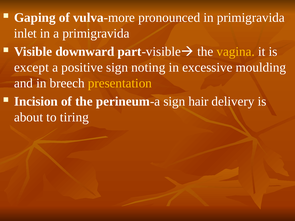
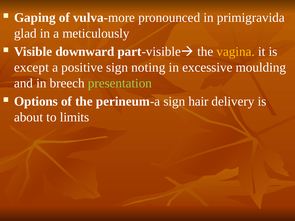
inlet: inlet -> glad (25, 33)
a primigravida: primigravida -> meticulously (96, 33)
presentation colour: yellow -> light green (120, 83)
Incision: Incision -> Options (36, 102)
tiring: tiring -> limits (75, 117)
